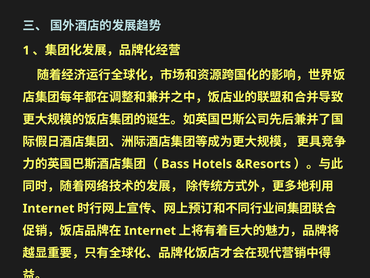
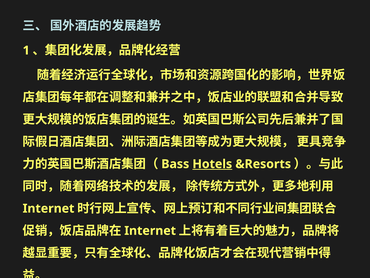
Hotels underline: none -> present (212, 164)
